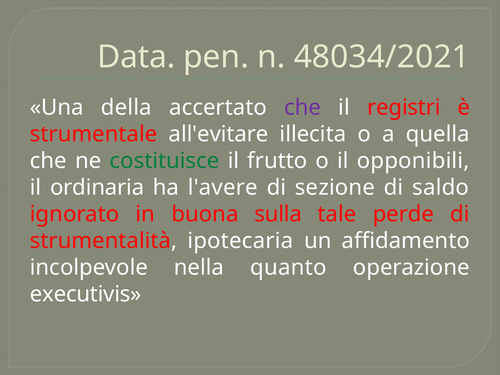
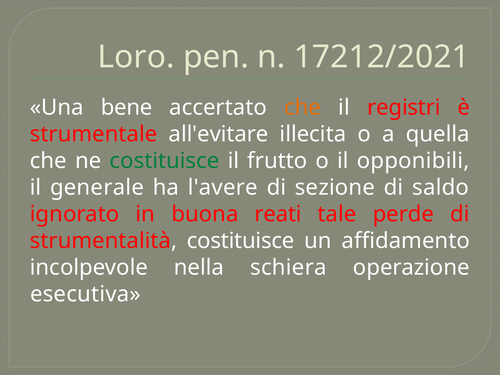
Data: Data -> Loro (136, 57)
48034/2021: 48034/2021 -> 17212/2021 (382, 57)
della: della -> bene (127, 107)
che colour: purple -> orange (303, 107)
ordinaria: ordinaria -> generale (97, 187)
sulla: sulla -> reati (278, 214)
strumentalità ipotecaria: ipotecaria -> costituisce (241, 241)
quanto: quanto -> schiera (288, 268)
executivis: executivis -> esecutiva (85, 294)
